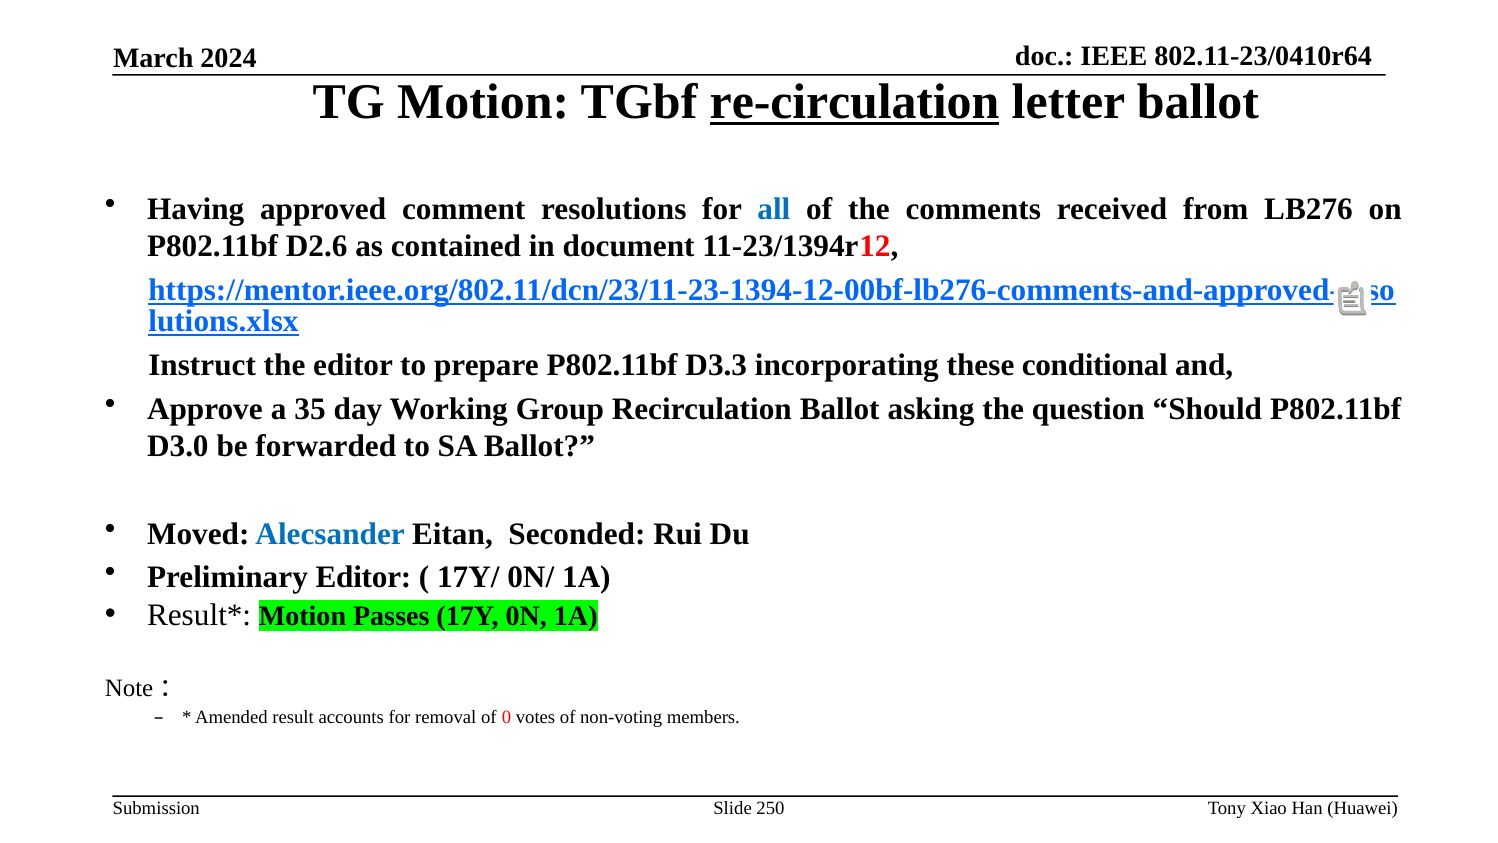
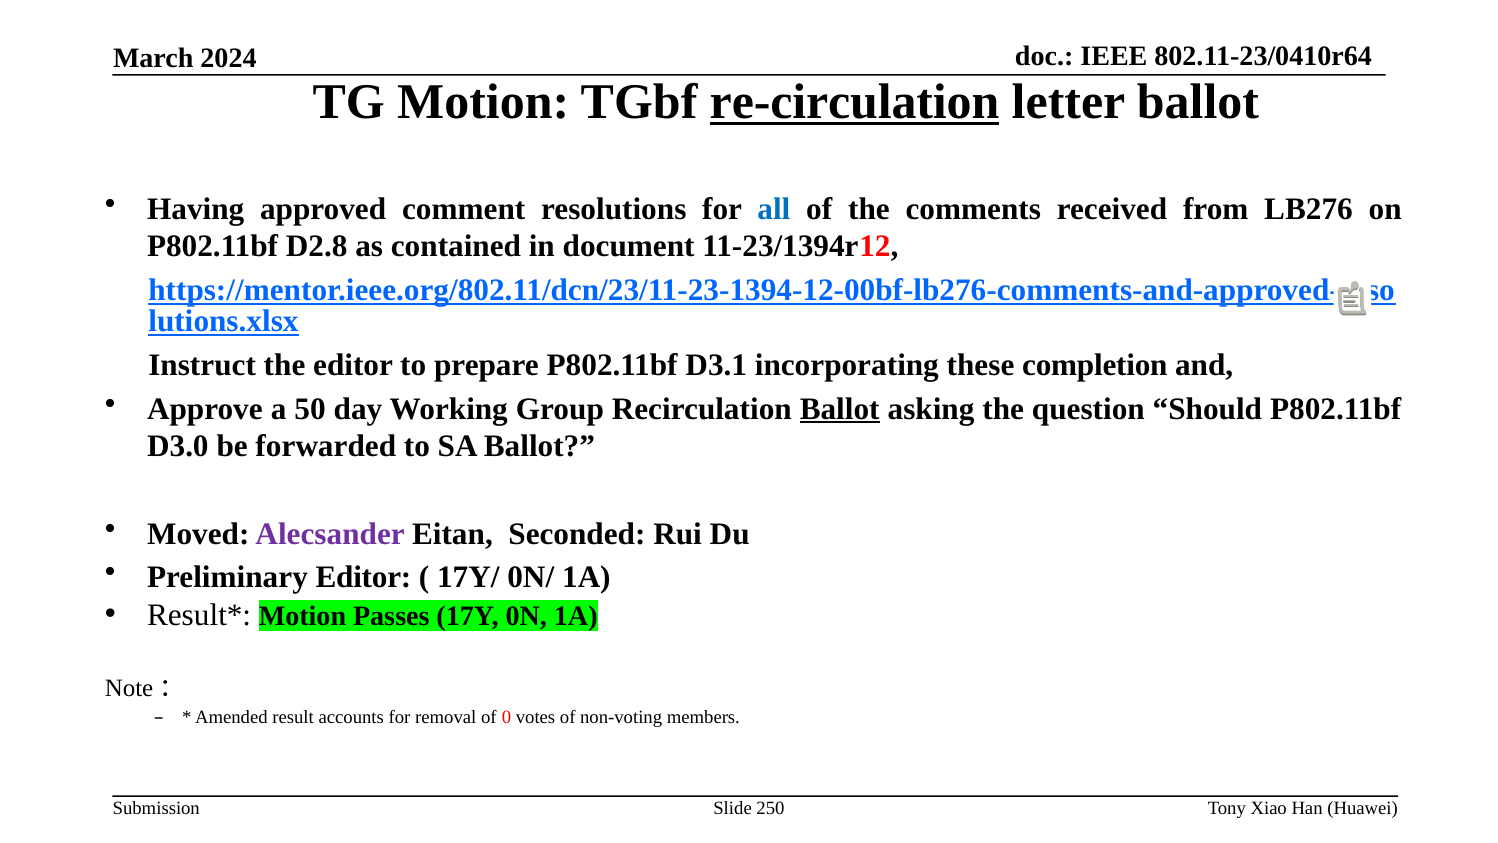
D2.6: D2.6 -> D2.8 (317, 246)
D3.3: D3.3 -> D3.1 (716, 365)
conditional: conditional -> completion (1095, 365)
35: 35 -> 50 (310, 409)
Ballot underline: none -> present (840, 409)
Alecsander colour: blue -> purple (330, 534)
